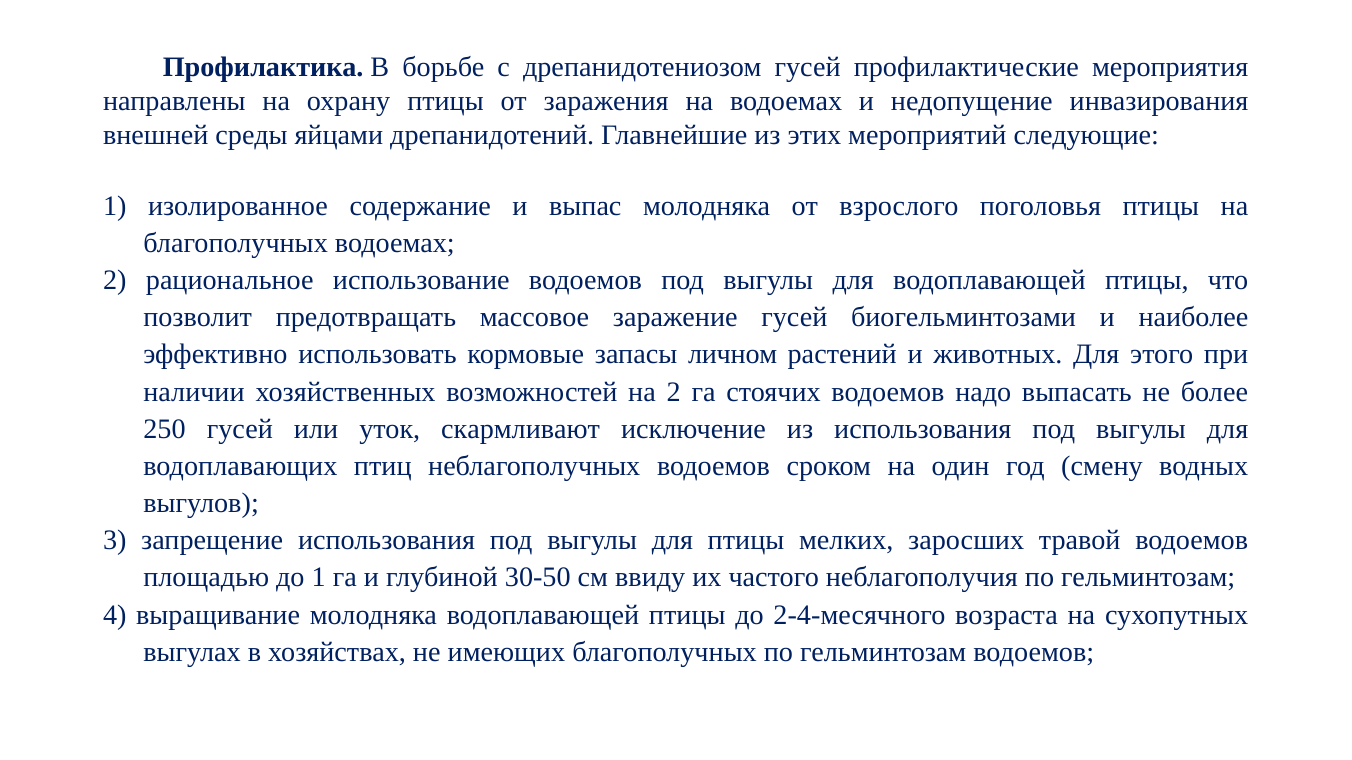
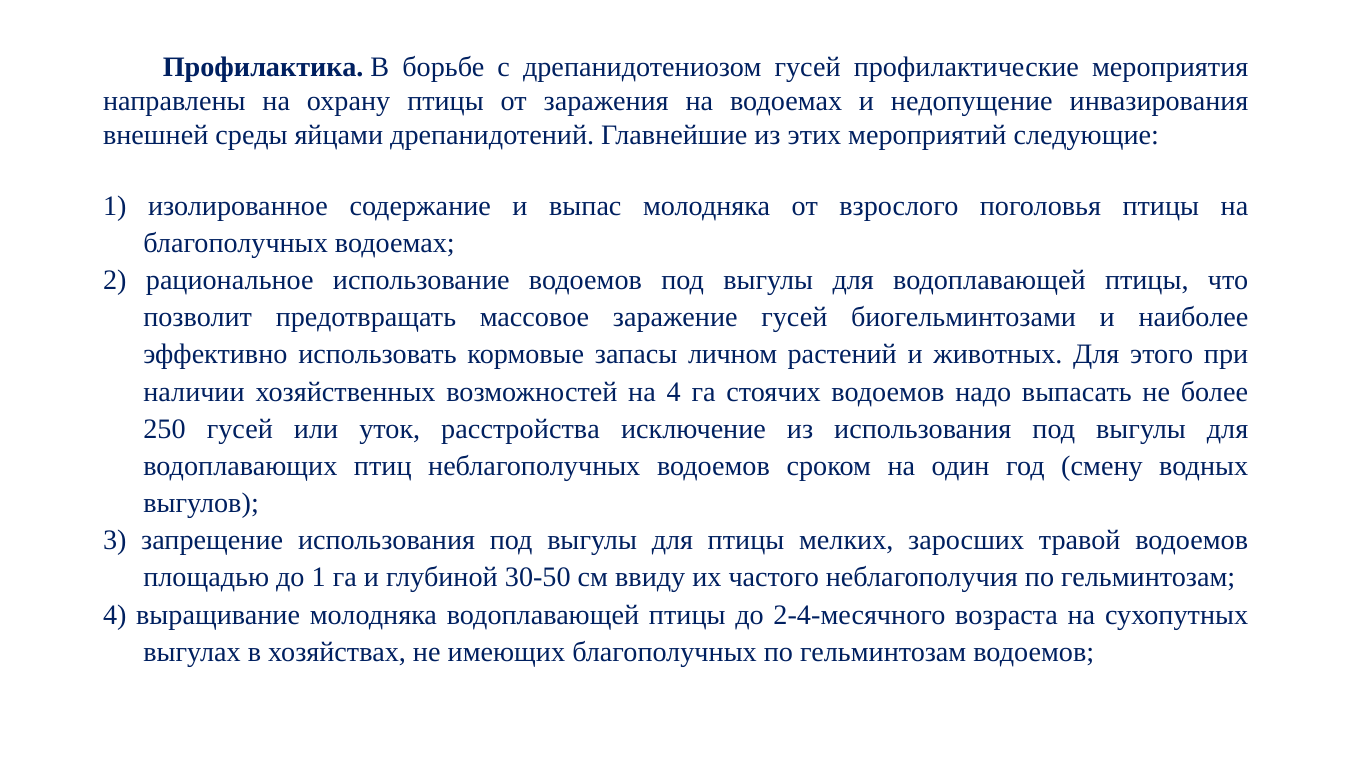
на 2: 2 -> 4 (674, 392)
скармливают: скармливают -> расстройства (521, 429)
